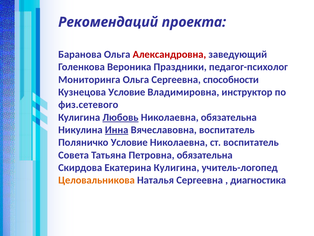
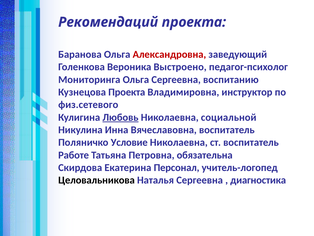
Праздники: Праздники -> Выстроено (180, 67)
способности: способности -> воспитанию (231, 79)
Кузнецова Условие: Условие -> Проекта (127, 92)
Николаевна обязательна: обязательна -> социальной (229, 117)
Инна underline: present -> none (117, 130)
Совета: Совета -> Работе (74, 155)
Екатерина Кулигина: Кулигина -> Персонал (177, 167)
Целовальникова colour: orange -> black (96, 180)
